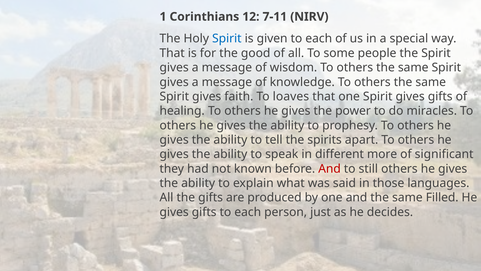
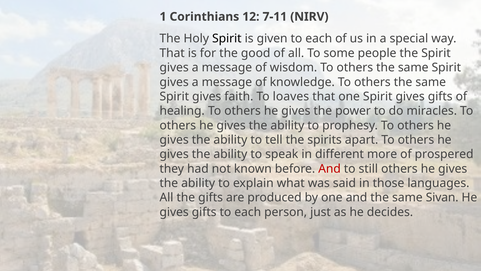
Spirit colour: blue -> black (227, 39)
significant: significant -> prospered (444, 154)
Filled: Filled -> Sivan (442, 197)
